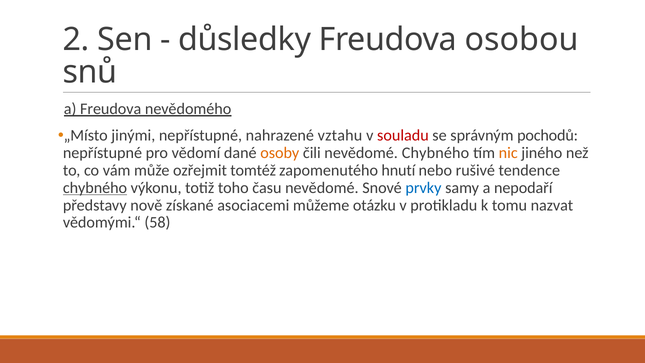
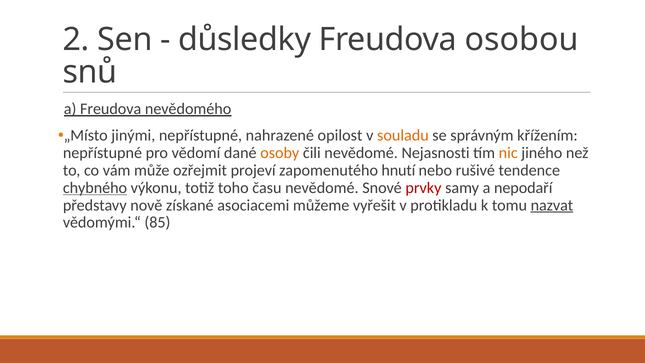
vztahu: vztahu -> opilost (340, 135)
souladu colour: red -> orange (403, 135)
pochodů: pochodů -> křížením (547, 135)
nevědomé Chybného: Chybného -> Nejasnosti (436, 153)
tomtéž: tomtéž -> projeví (253, 170)
prvky colour: blue -> red (423, 188)
otázku: otázku -> vyřešit (374, 205)
nazvat underline: none -> present (552, 205)
58: 58 -> 85 (157, 223)
